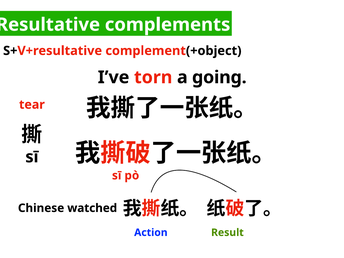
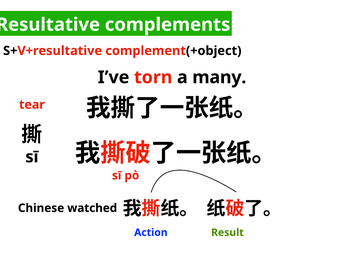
going: going -> many (219, 77)
